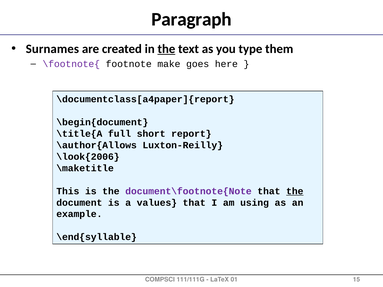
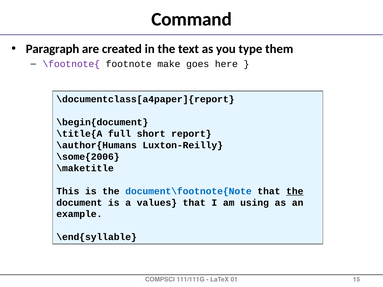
Paragraph: Paragraph -> Command (192, 19)
Surnames: Surnames -> Paragraph (53, 49)
the underline: present -> none (166, 49)
\author{Allows: \author{Allows -> \author{Humans (97, 145)
\look{2006: \look{2006 -> \some{2006 (88, 157)
document\footnote{Note colour: purple -> blue (188, 191)
